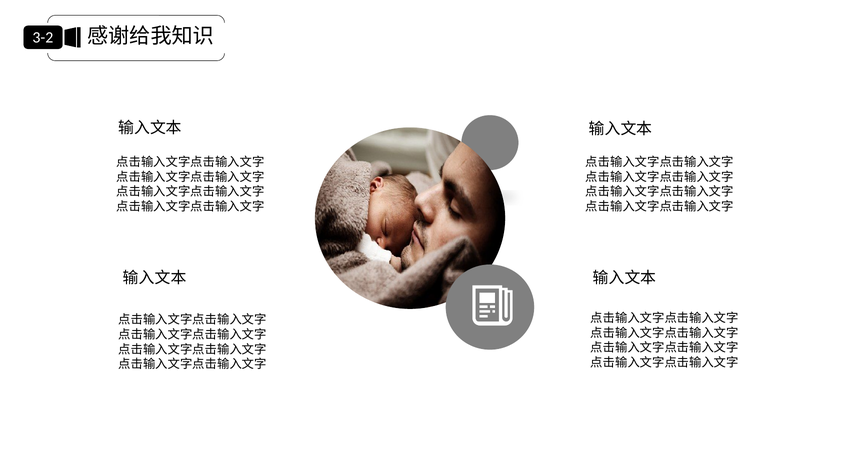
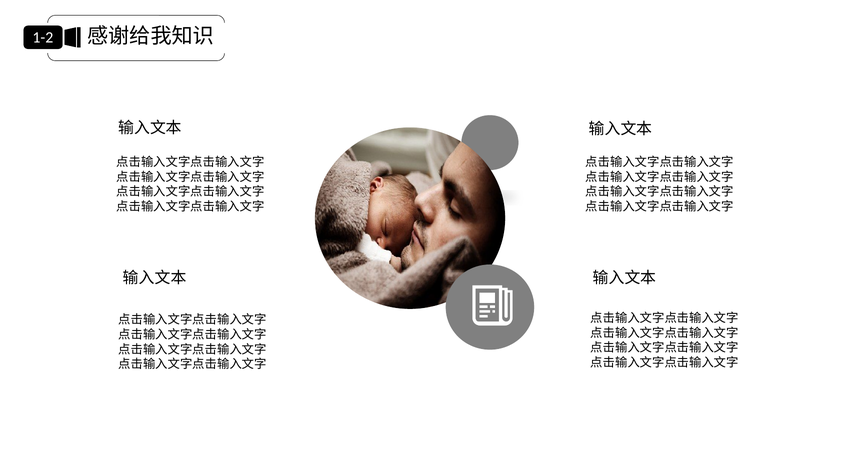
3-2: 3-2 -> 1-2 (43, 37)
